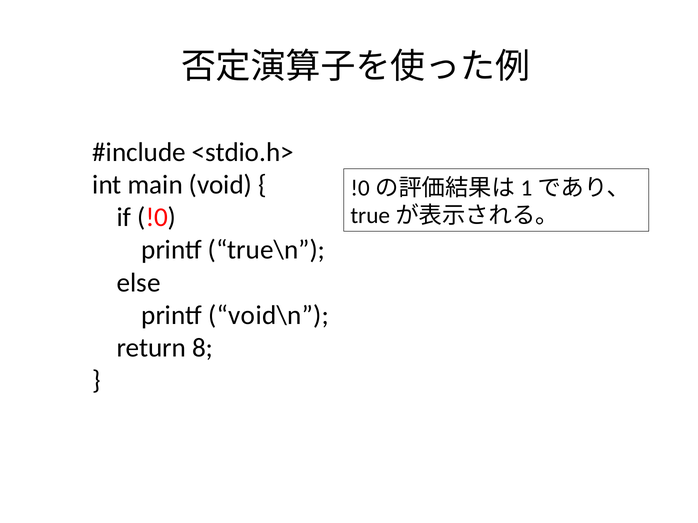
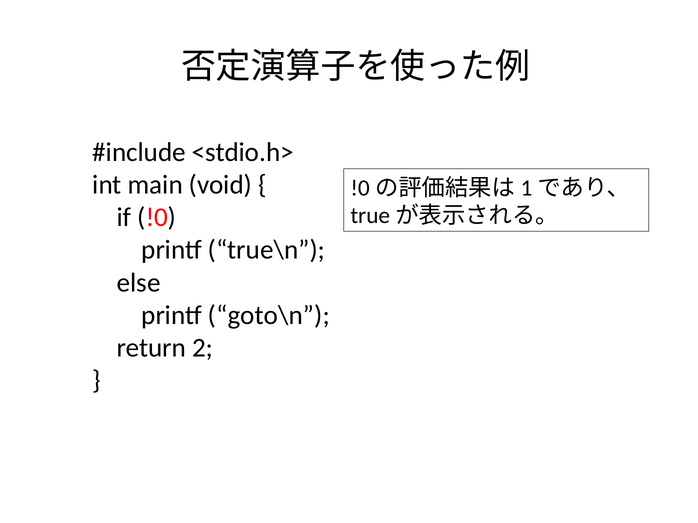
void\n: void\n -> goto\n (269, 315)
8: 8 -> 2 (203, 348)
